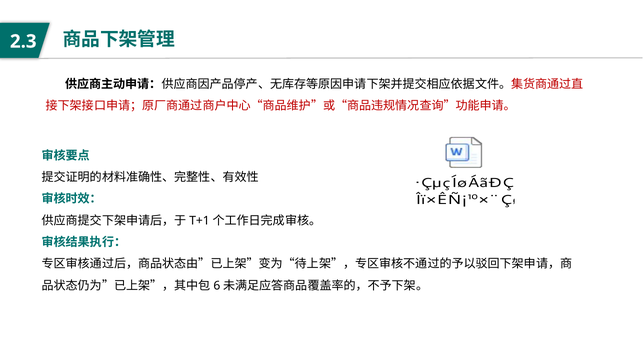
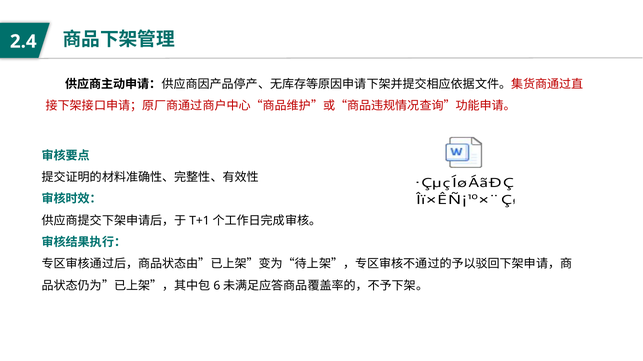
2.3: 2.3 -> 2.4 (23, 42)
